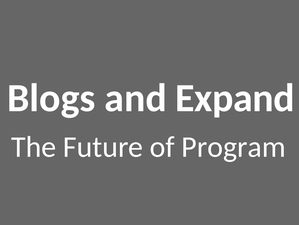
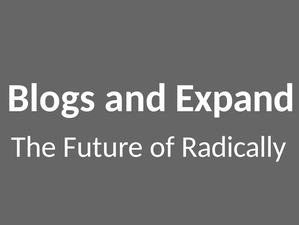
Program: Program -> Radically (234, 147)
